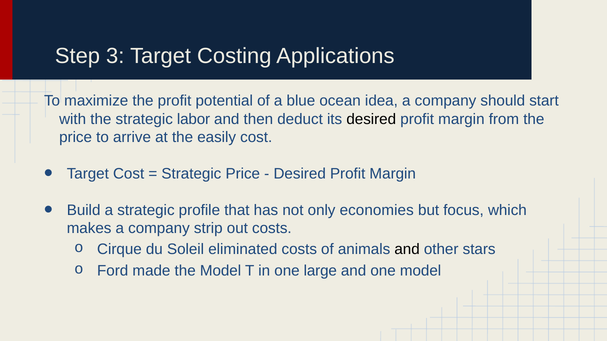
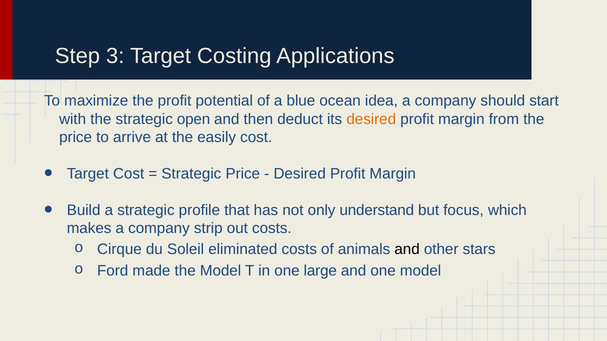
labor: labor -> open (194, 119)
desired colour: black -> orange (371, 119)
economies: economies -> understand (377, 210)
